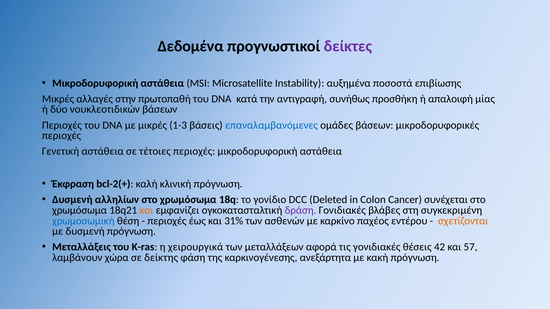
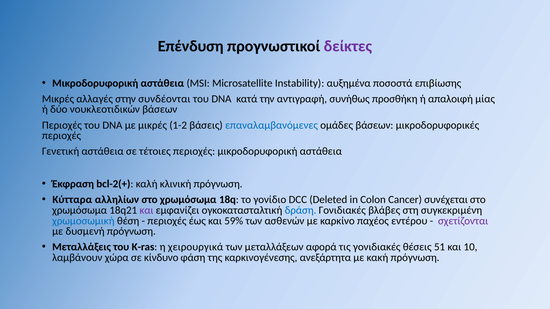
Δεδομένα: Δεδομένα -> Επένδυση (191, 46)
πρωτοπαθή: πρωτοπαθή -> συνδέονται (164, 99)
1-3: 1-3 -> 1-2 (178, 125)
Δυσμενή: Δυσμενή -> Κύτταρα (72, 200)
και colour: orange -> purple (146, 210)
δράση colour: purple -> blue (301, 210)
31%: 31% -> 59% (234, 221)
σχετίζονται colour: orange -> purple (463, 221)
42: 42 -> 51 (440, 247)
57: 57 -> 10 (471, 247)
δείκτης: δείκτης -> κίνδυνο (161, 258)
